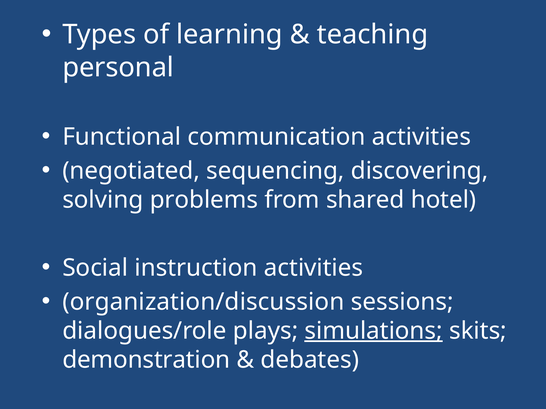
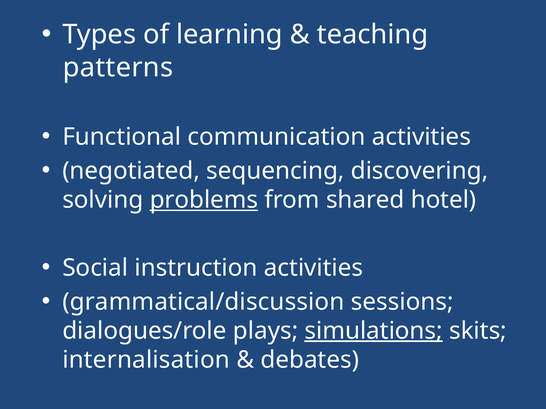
personal: personal -> patterns (118, 67)
problems underline: none -> present (204, 200)
organization/discussion: organization/discussion -> grammatical/discussion (203, 302)
demonstration: demonstration -> internalisation (146, 360)
